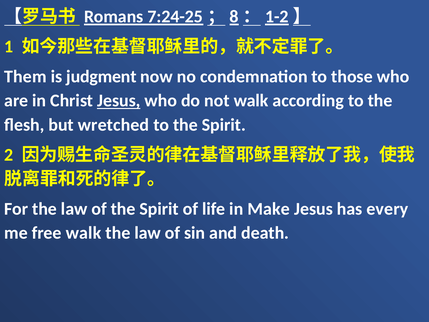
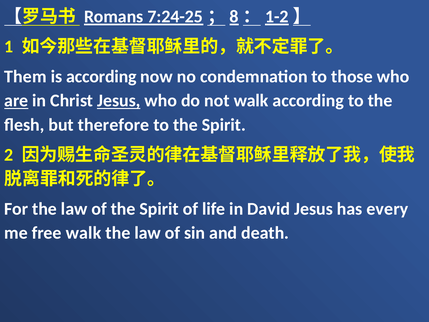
is judgment: judgment -> according (101, 77)
are underline: none -> present (16, 101)
wretched: wretched -> therefore (114, 125)
Make: Make -> David (269, 209)
